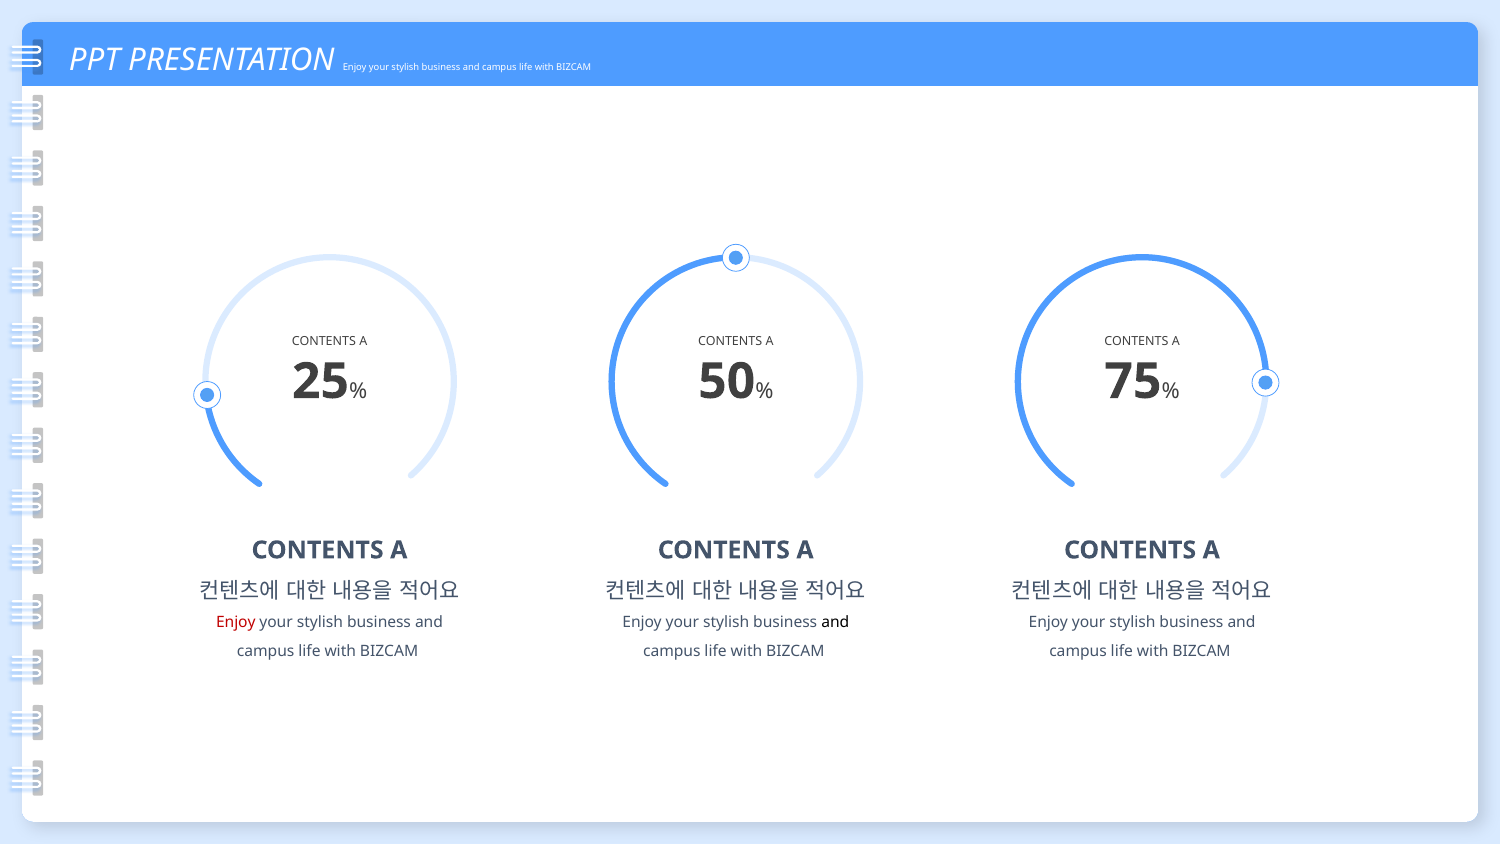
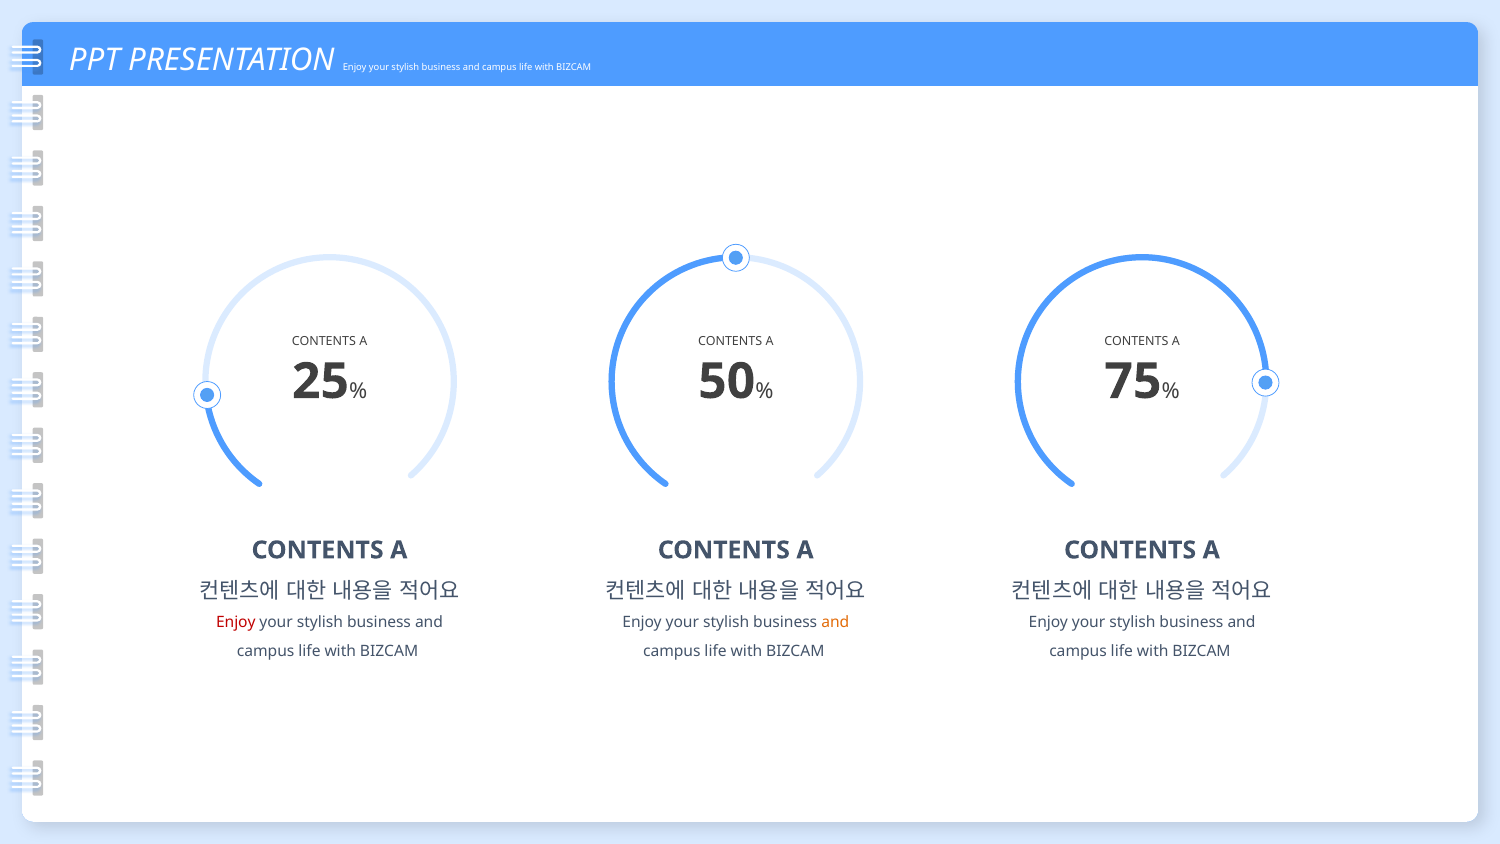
and colour: black -> orange (835, 622)
